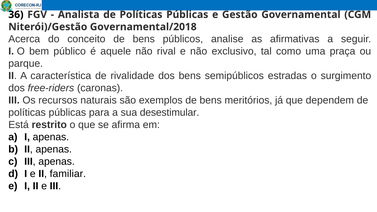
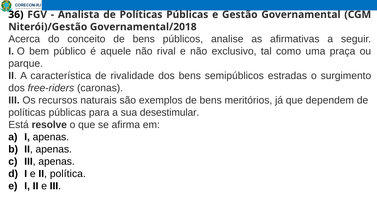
restrito: restrito -> resolve (49, 125)
familiar: familiar -> política (68, 174)
